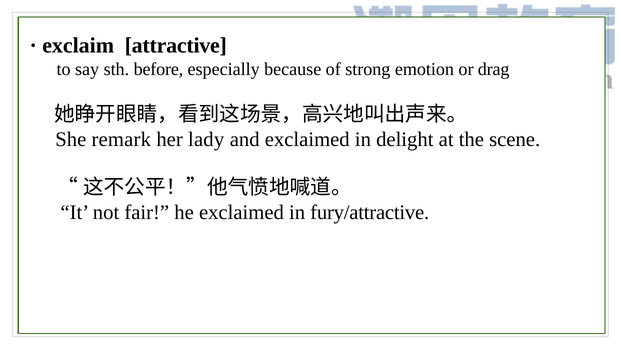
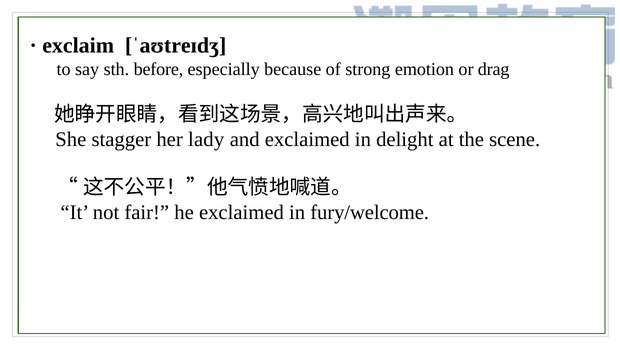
attractive: attractive -> ˈaʊtreɪdʒ (176, 46)
remark: remark -> stagger (121, 139)
fury/attractive: fury/attractive -> fury/welcome (370, 212)
